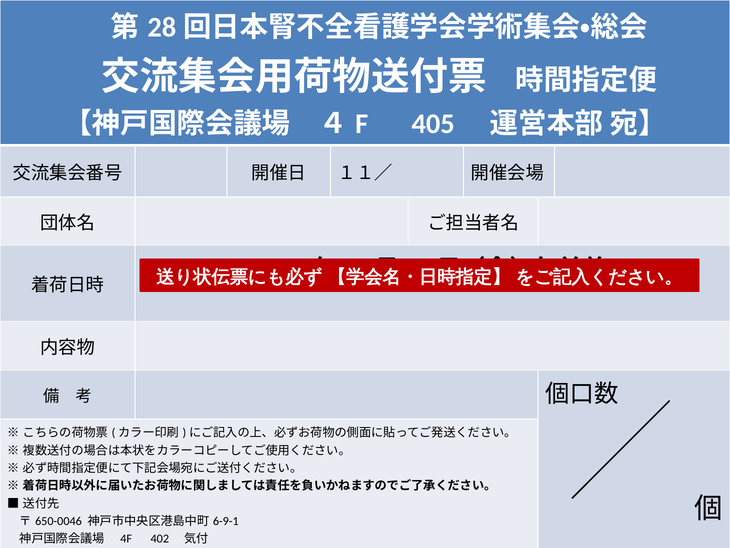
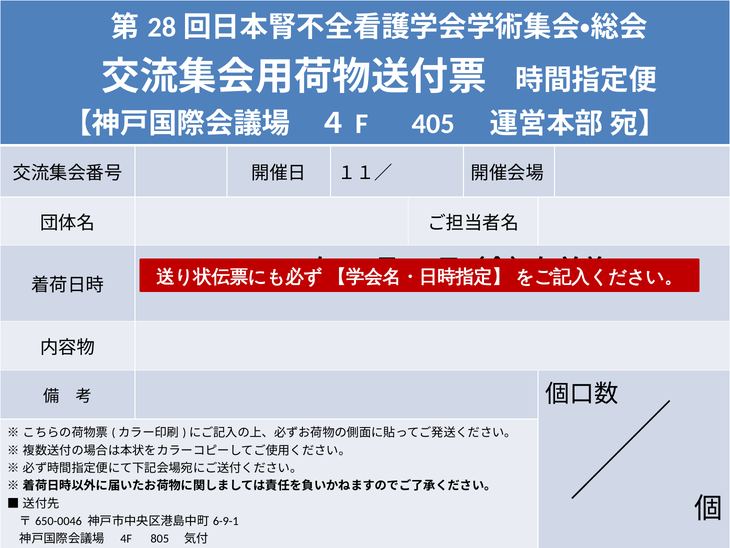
402: 402 -> 805 (160, 538)
